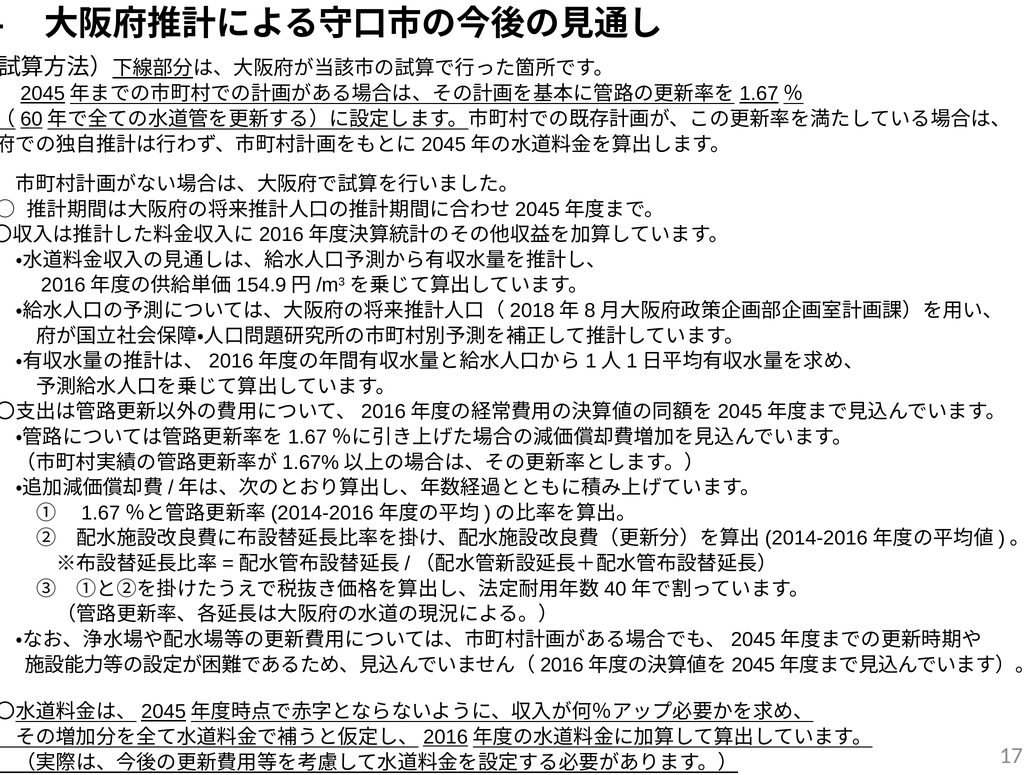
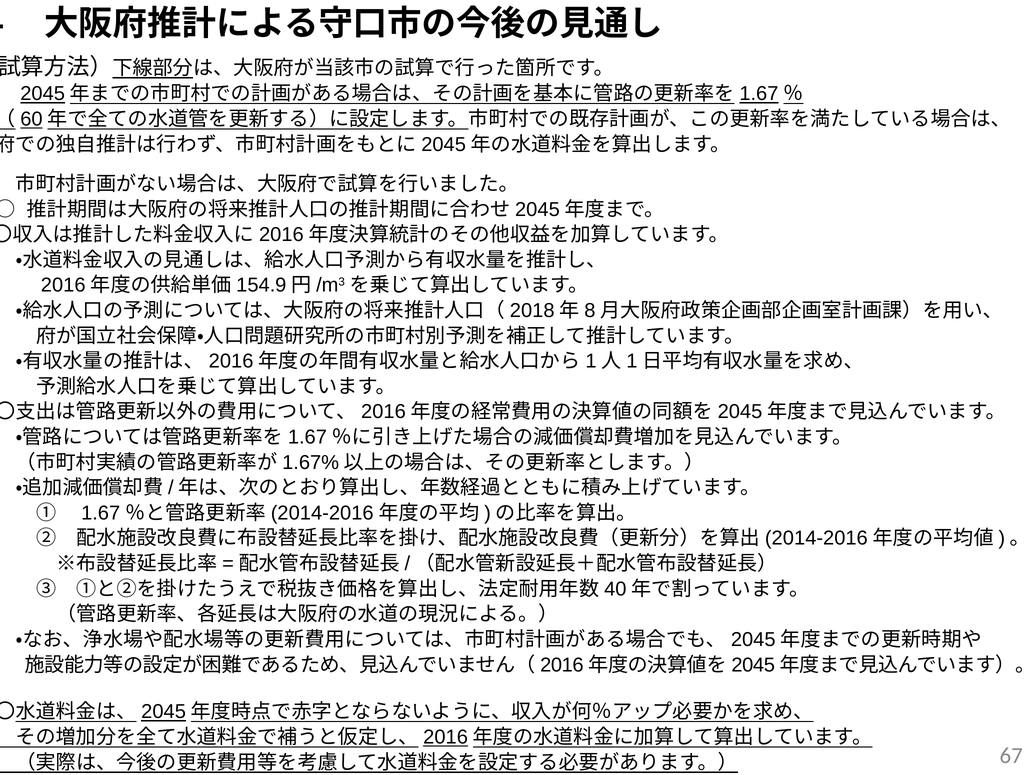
17: 17 -> 67 (1011, 755)
